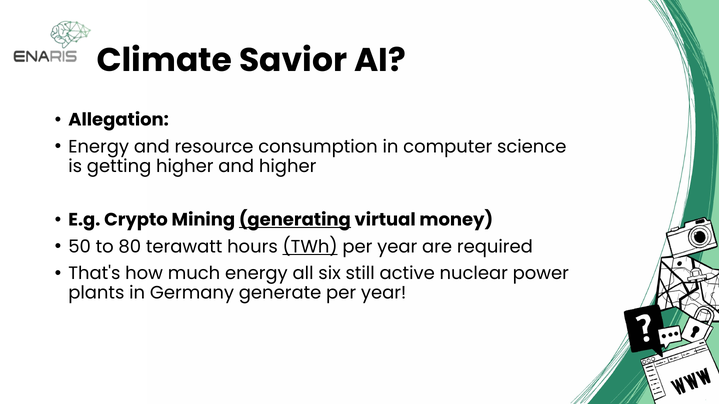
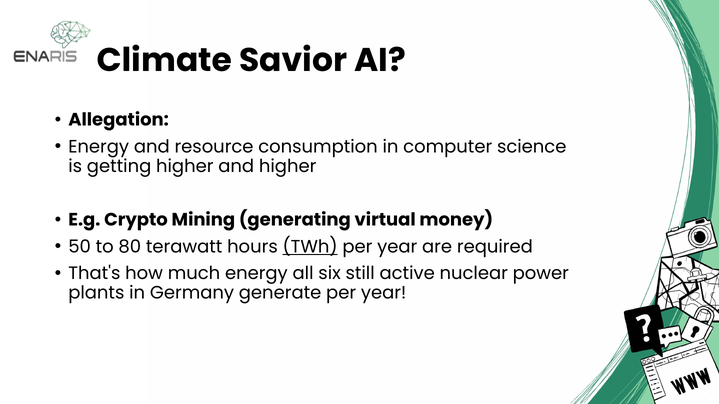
generating underline: present -> none (295, 220)
